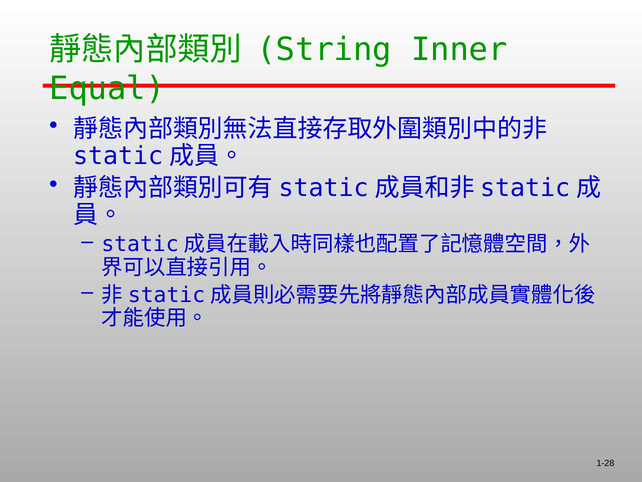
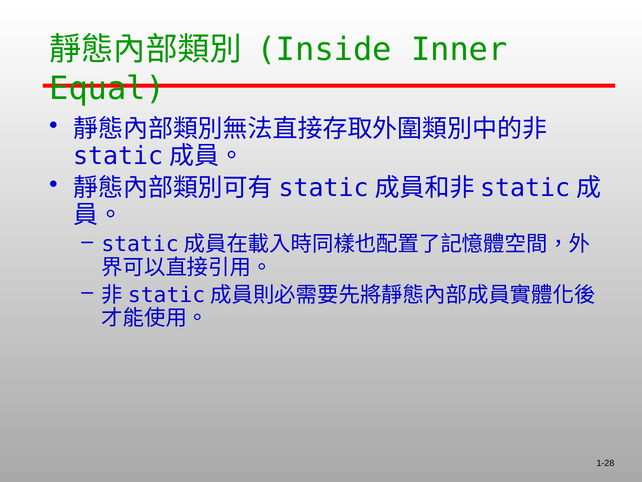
String: String -> Inside (324, 50)
